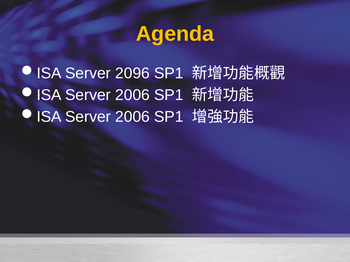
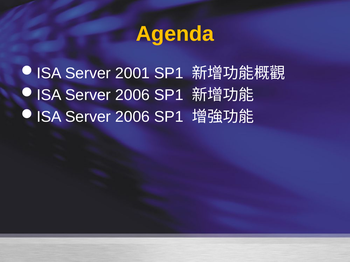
2096: 2096 -> 2001 (133, 73)
